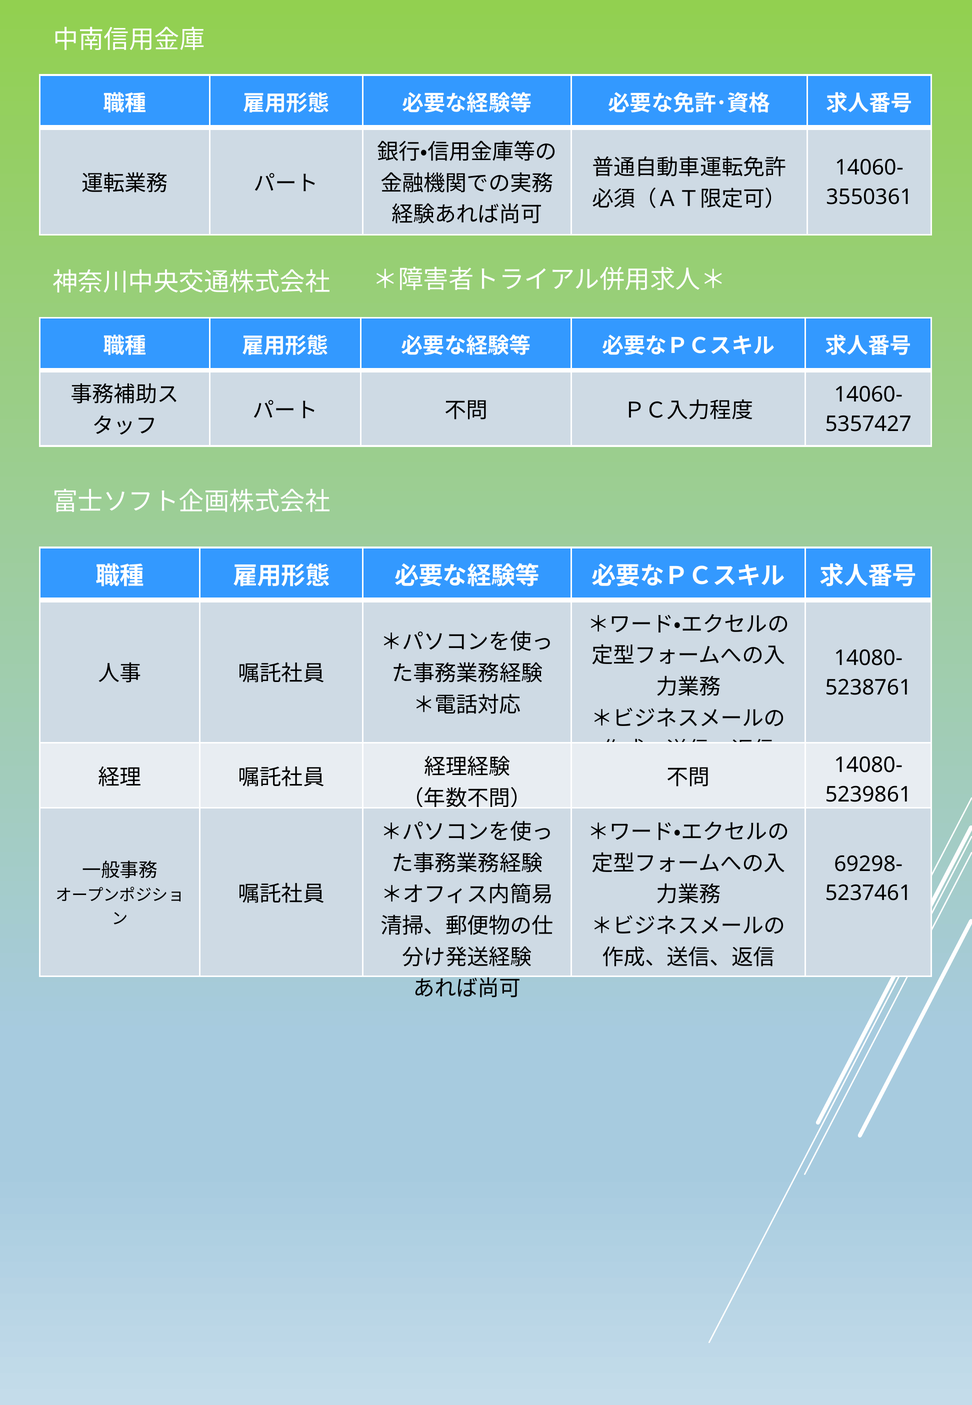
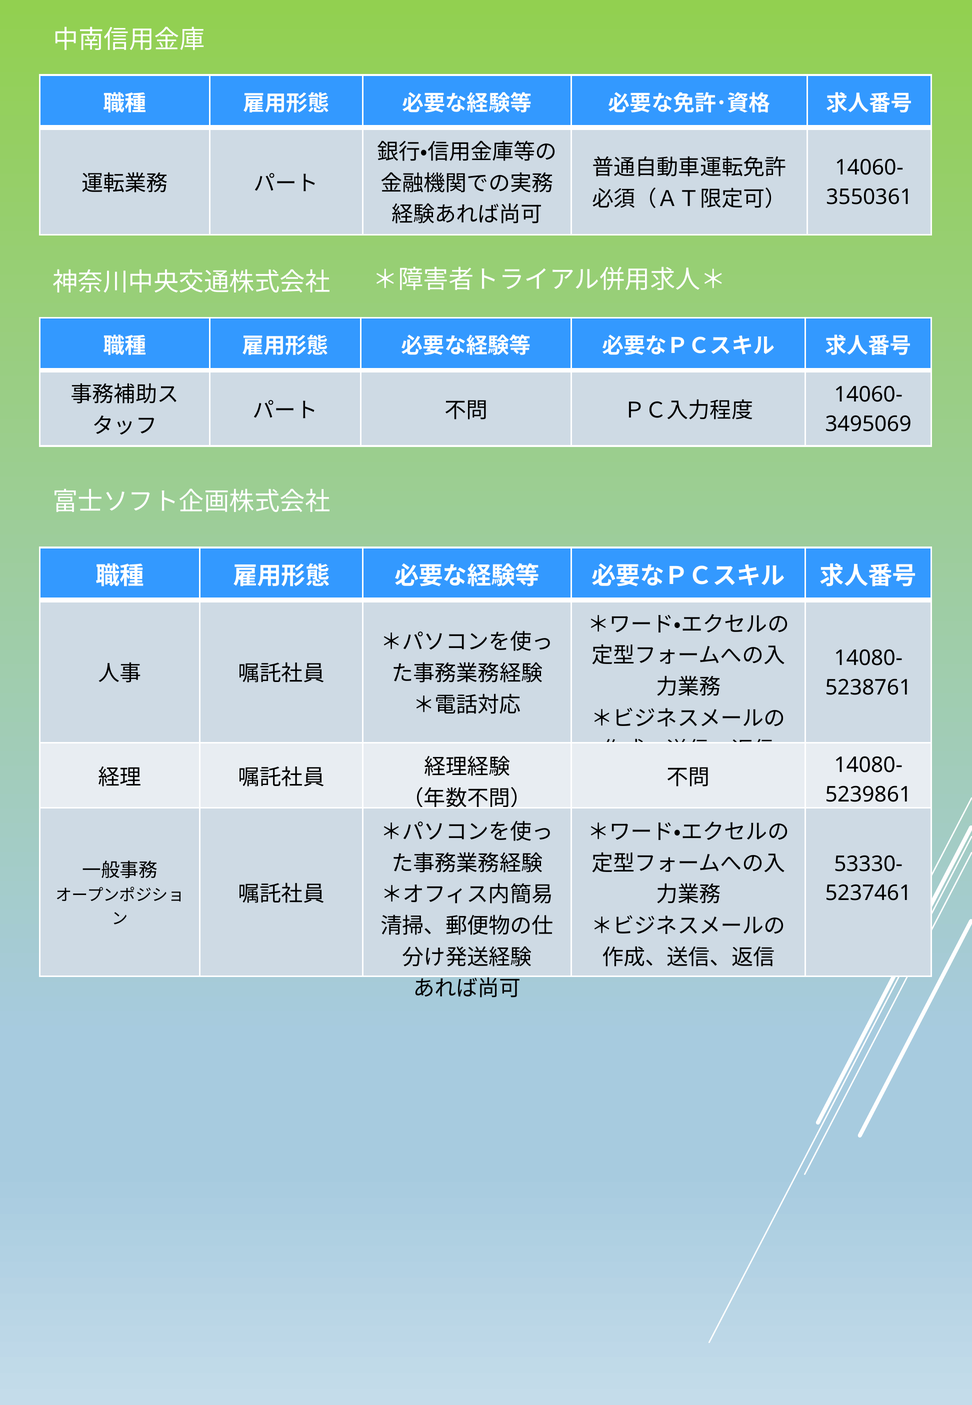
5357427: 5357427 -> 3495069 (868, 424)
69298-: 69298- -> 53330- (868, 863)
